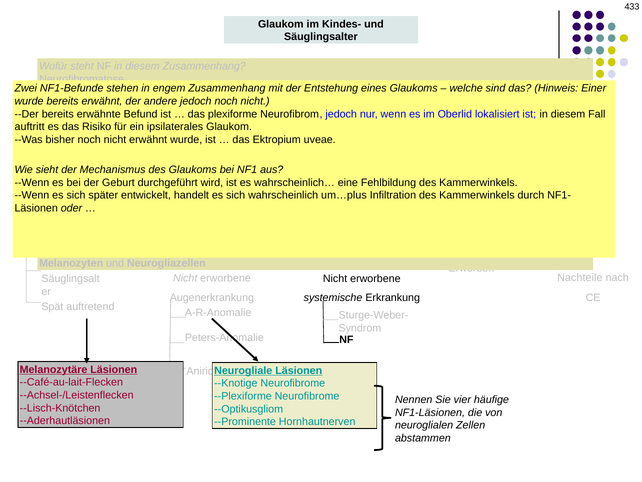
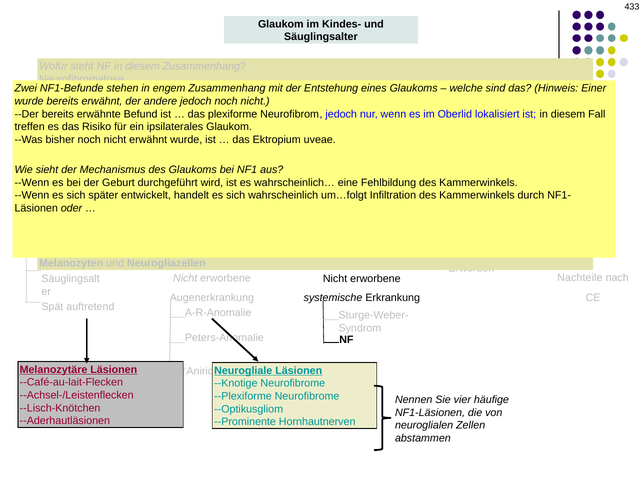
auftritt: auftritt -> treffen (30, 127)
um…plus: um…plus -> um…folgt (344, 195)
